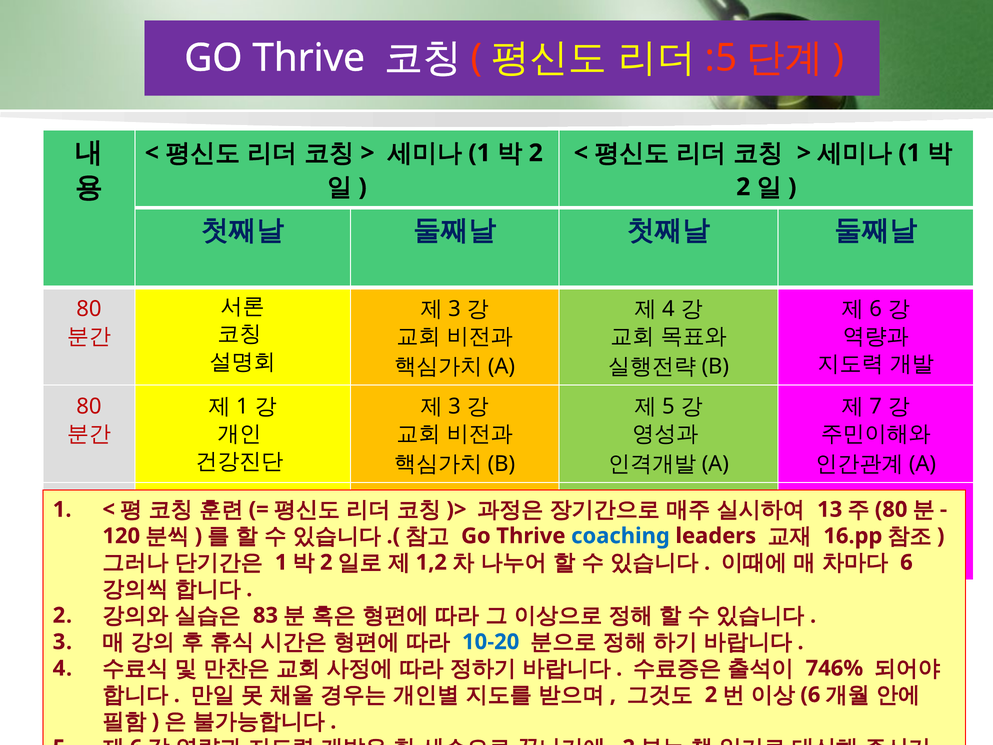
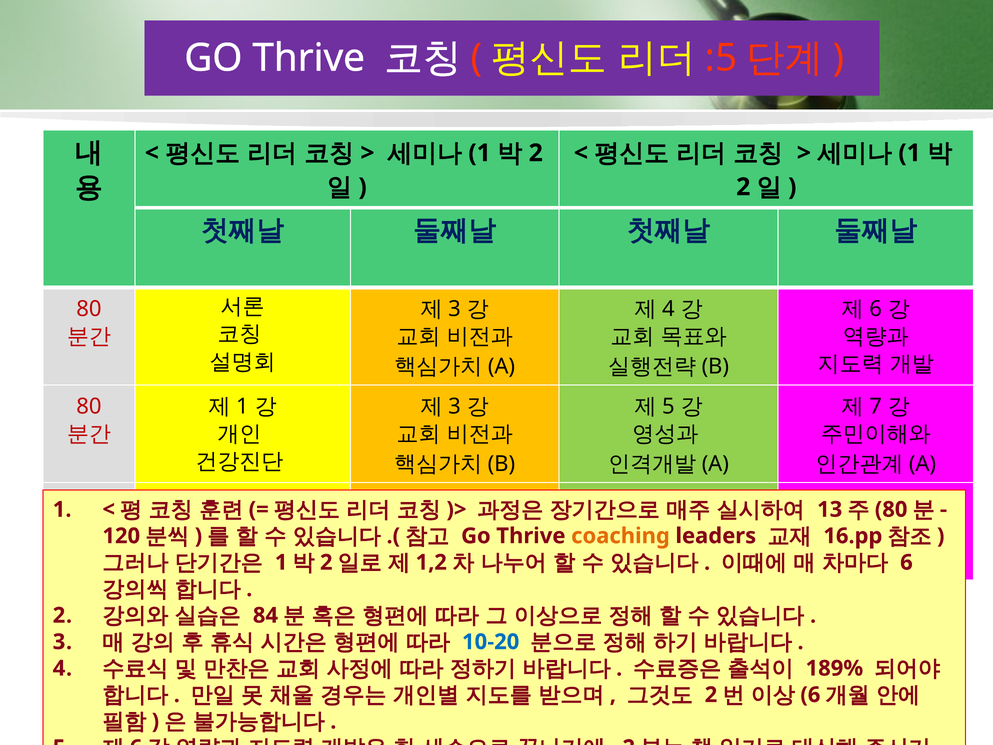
coaching colour: blue -> orange (620, 536)
83: 83 -> 84 (265, 615)
746%: 746% -> 189% (834, 668)
